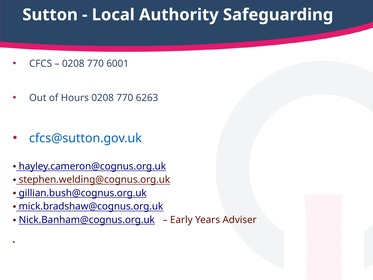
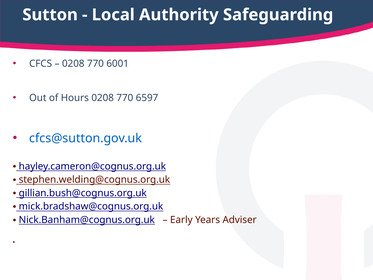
6263: 6263 -> 6597 (147, 98)
